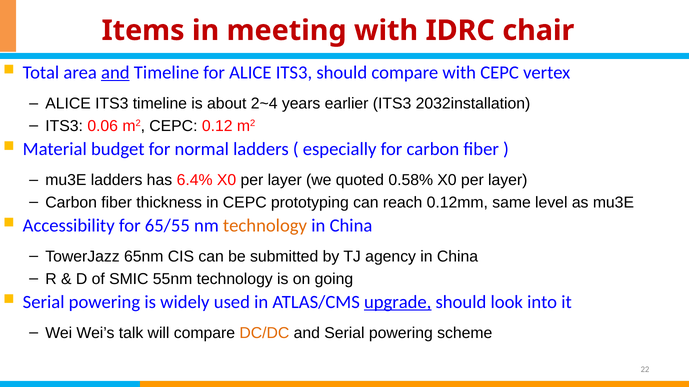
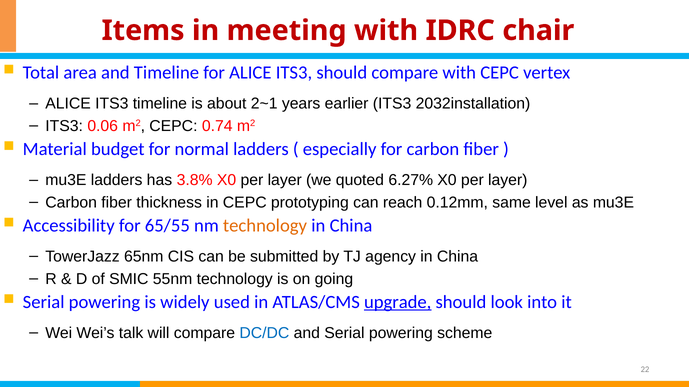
and underline: present -> none (115, 73)
2~4: 2~4 -> 2~1 (264, 104)
0.12: 0.12 -> 0.74 (217, 126)
6.4%: 6.4% -> 3.8% (195, 180)
0.58%: 0.58% -> 6.27% (411, 180)
DC/DC colour: orange -> blue (264, 333)
